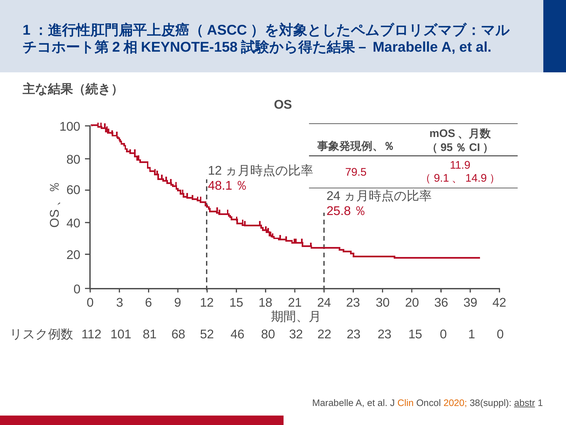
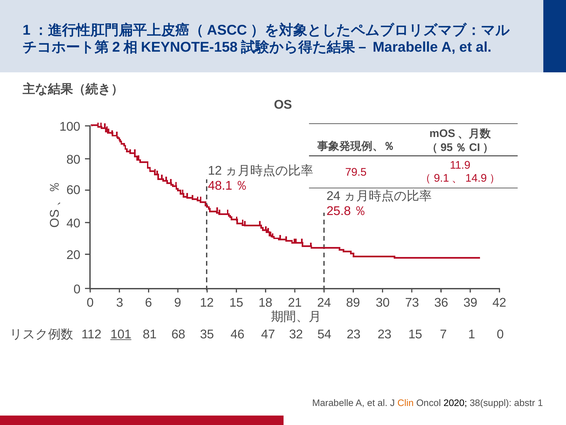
24 23: 23 -> 89 (353, 302)
30 20: 20 -> 73 (412, 302)
101 underline: none -> present (121, 334)
52: 52 -> 35 (207, 334)
46 80: 80 -> 47 (268, 334)
22: 22 -> 54 (324, 334)
15 0: 0 -> 7 (443, 334)
2020 colour: orange -> black (455, 402)
abstr underline: present -> none (525, 402)
